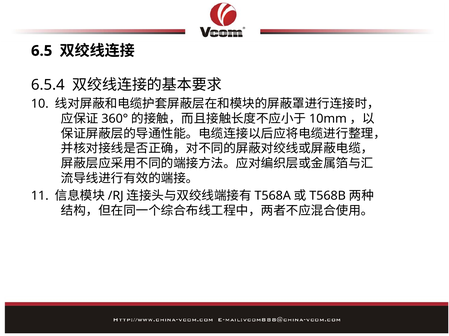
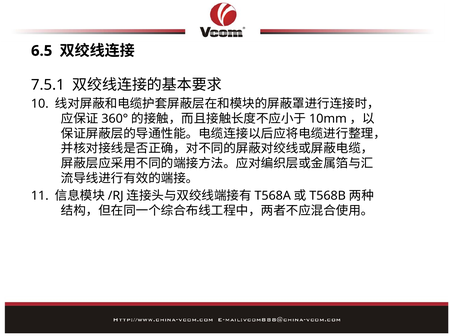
6.5.4: 6.5.4 -> 7.5.1 (48, 85)
